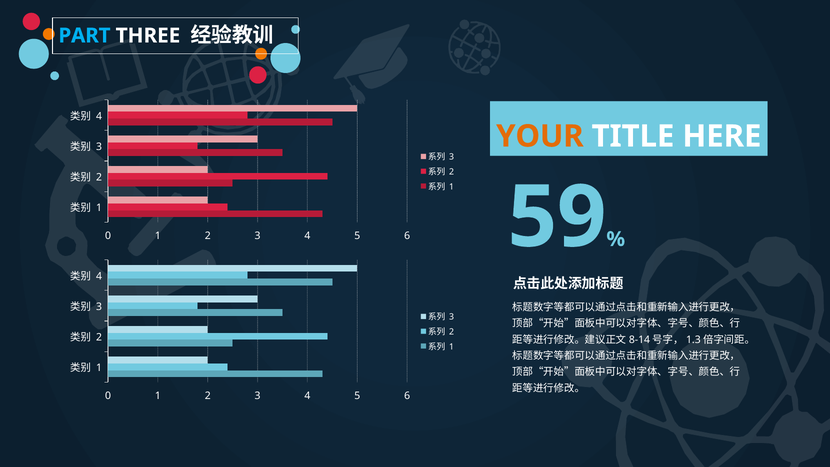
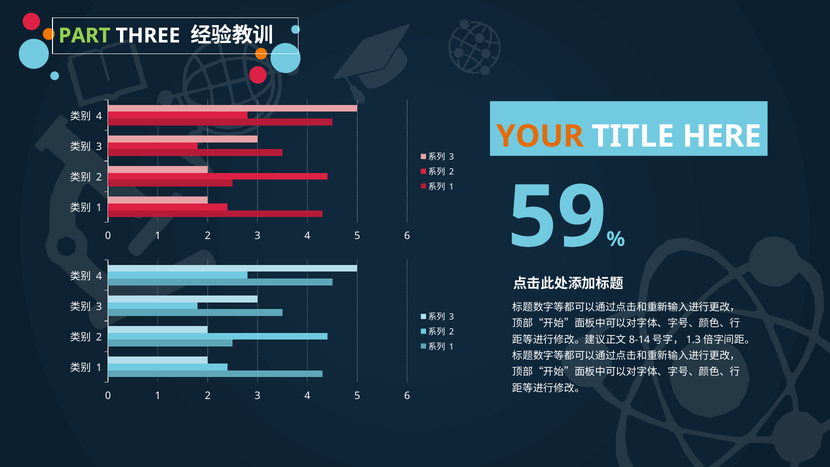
PART colour: light blue -> light green (84, 36)
